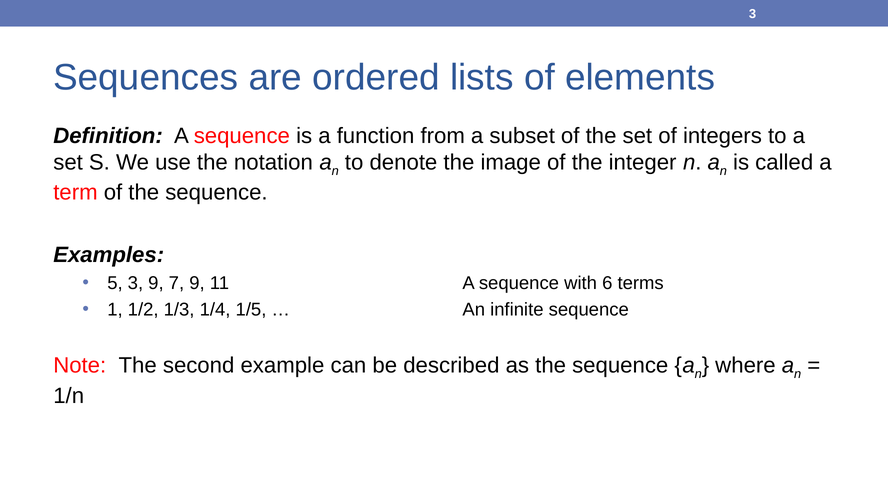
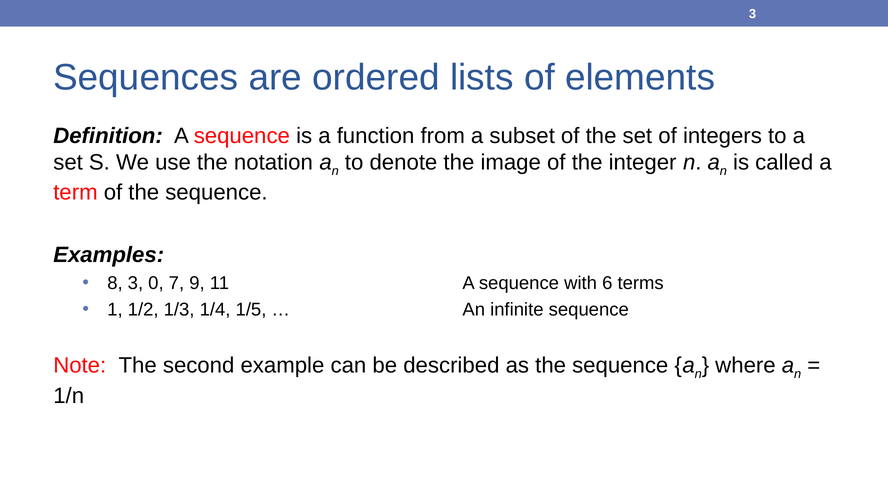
5: 5 -> 8 (115, 284)
3 9: 9 -> 0 (156, 284)
